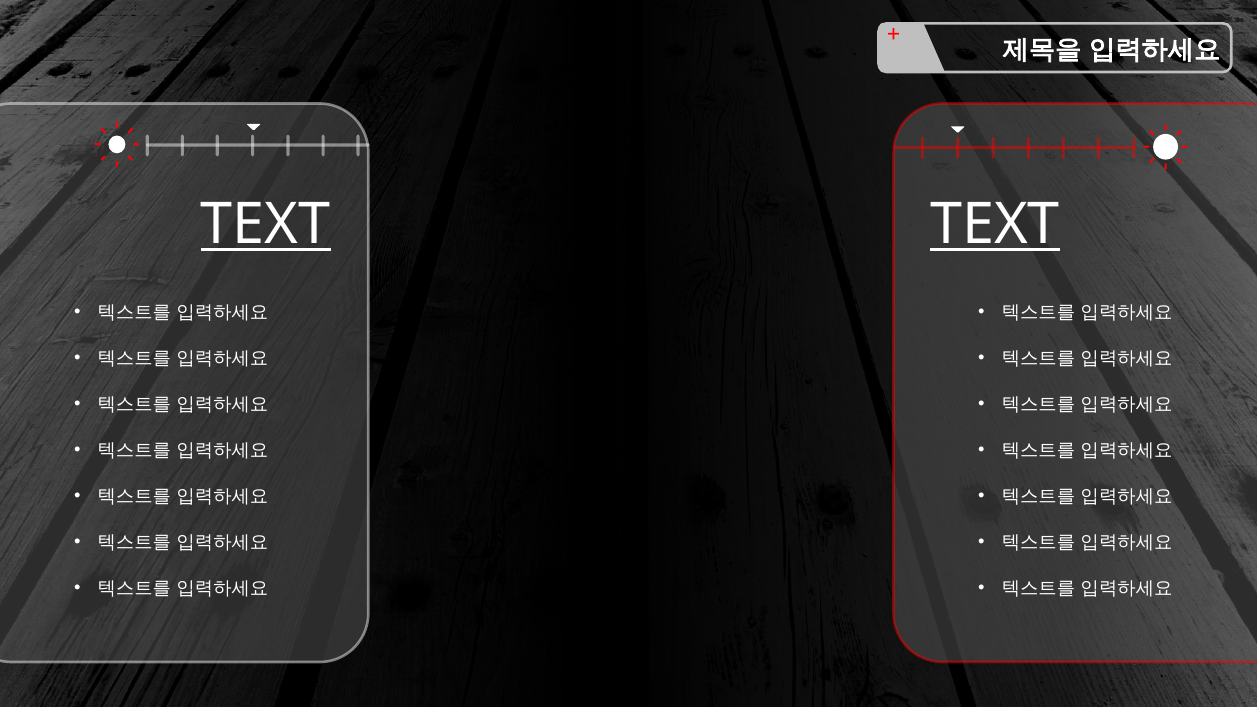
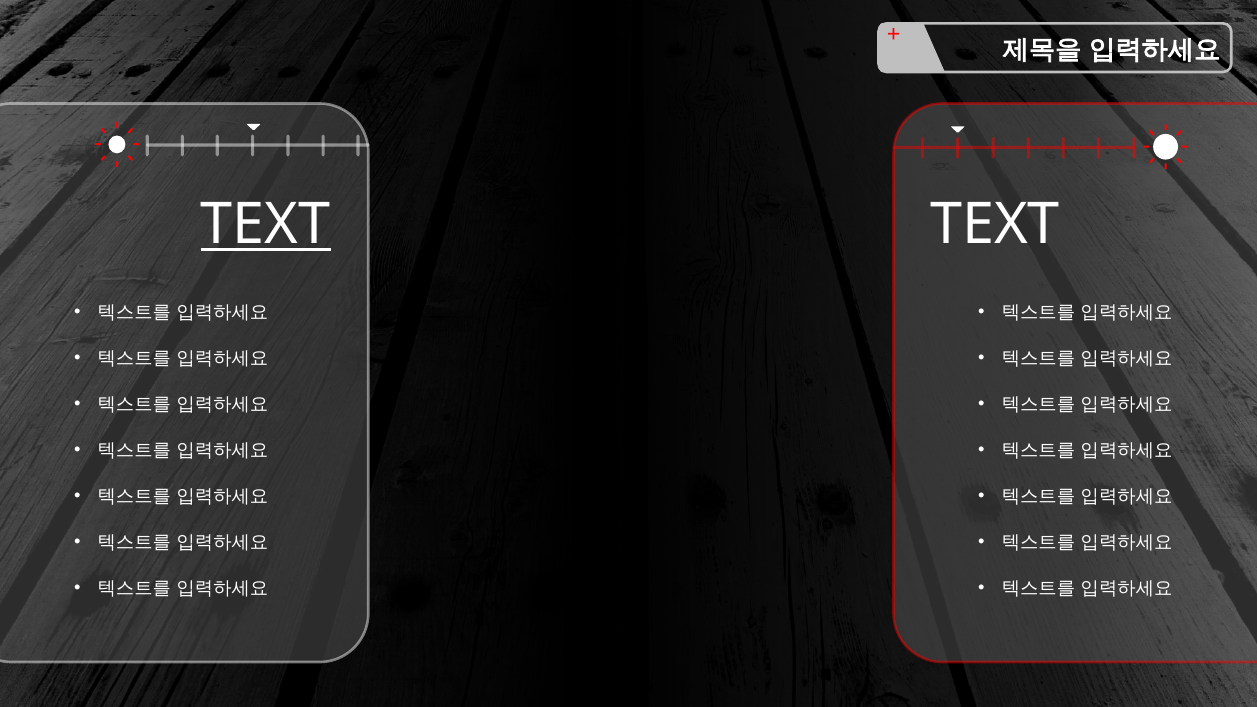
TEXT underline: present -> none (995, 225)
